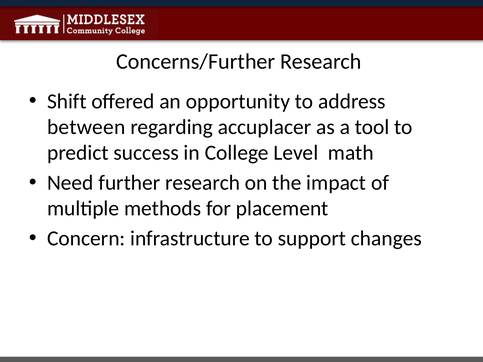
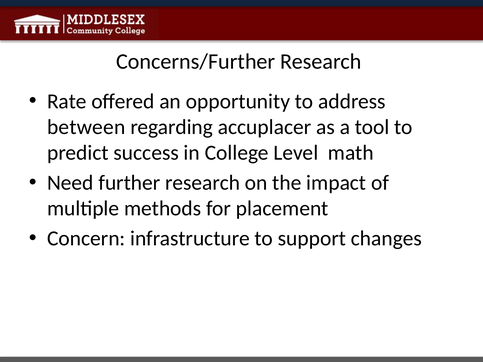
Shift: Shift -> Rate (67, 101)
